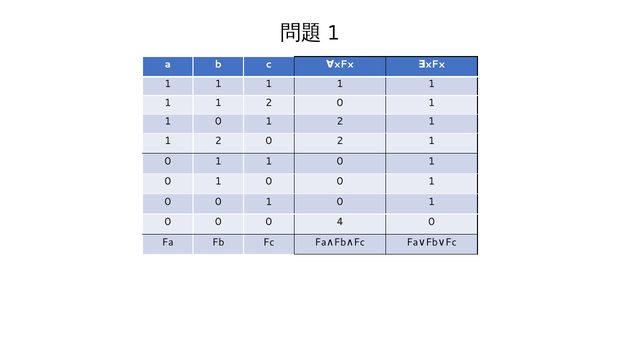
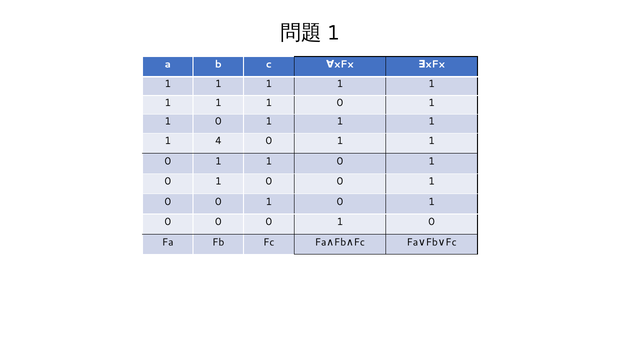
2: 2 -> 1 (269, 103)
2: 2 -> 1 (340, 121)
2: 2 -> 4 (218, 141)
2: 2 -> 1 (340, 141)
0 0 0 4: 4 -> 1 (340, 222)
